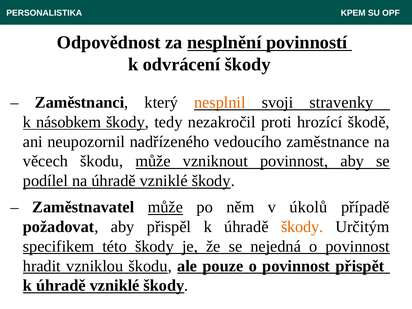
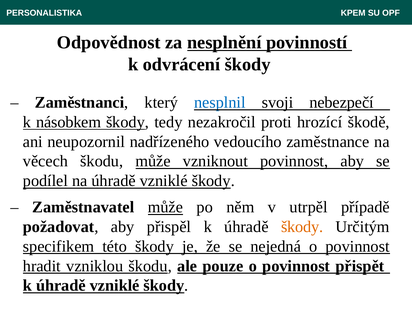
nesplnil colour: orange -> blue (220, 103)
stravenky: stravenky -> nebezpečí (342, 103)
úkolů: úkolů -> utrpěl (309, 207)
